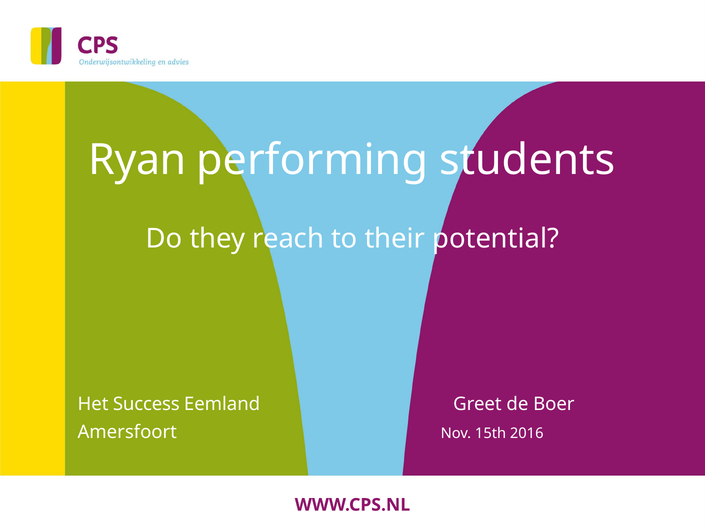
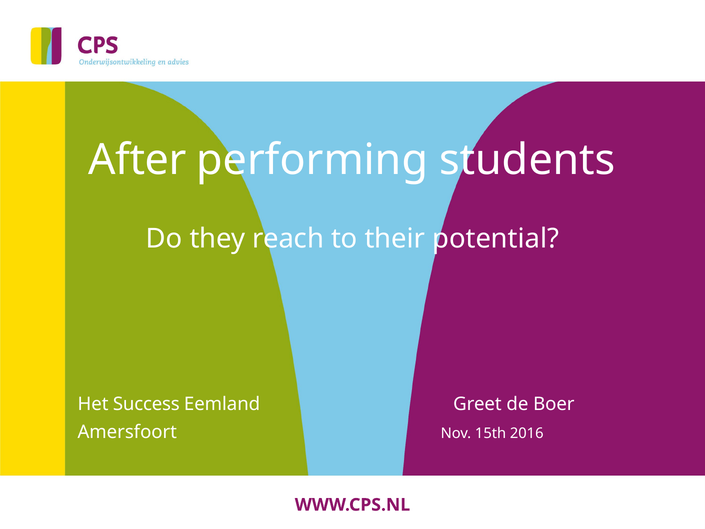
Ryan: Ryan -> After (137, 160)
